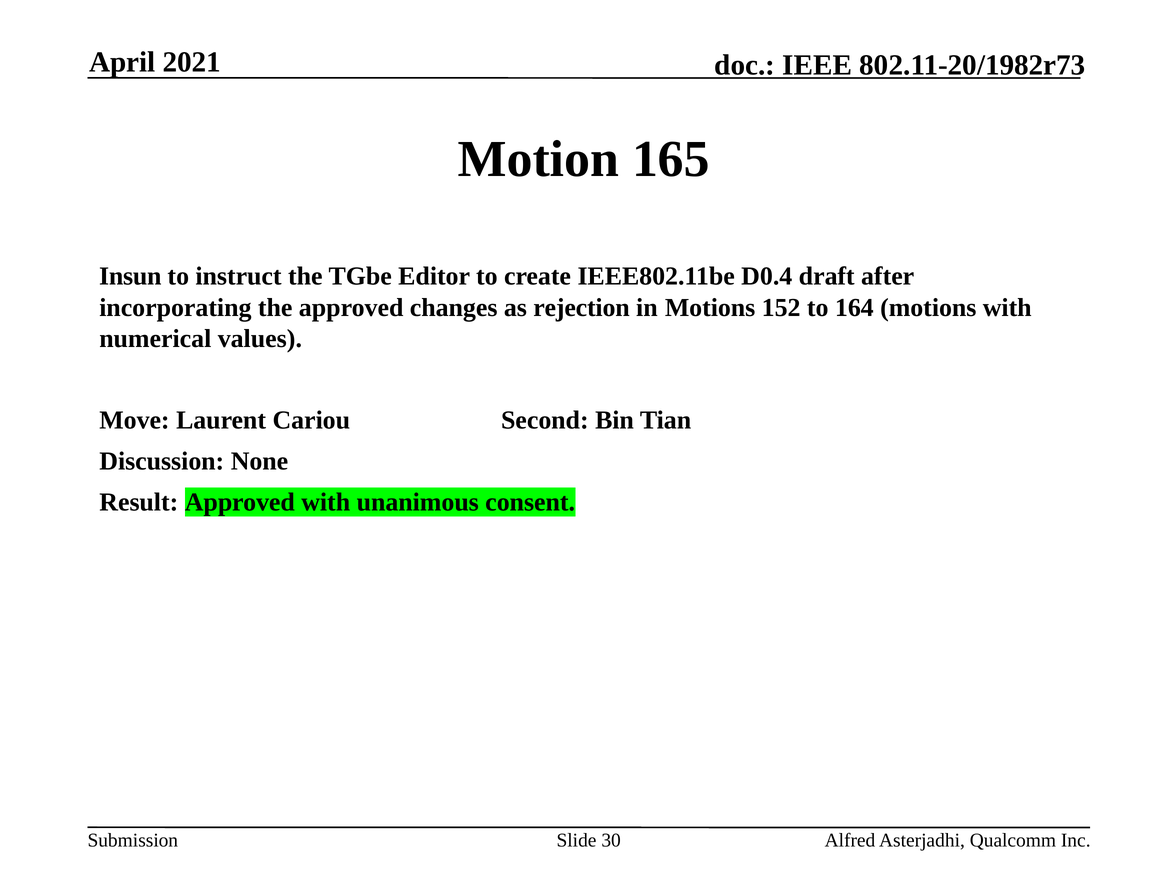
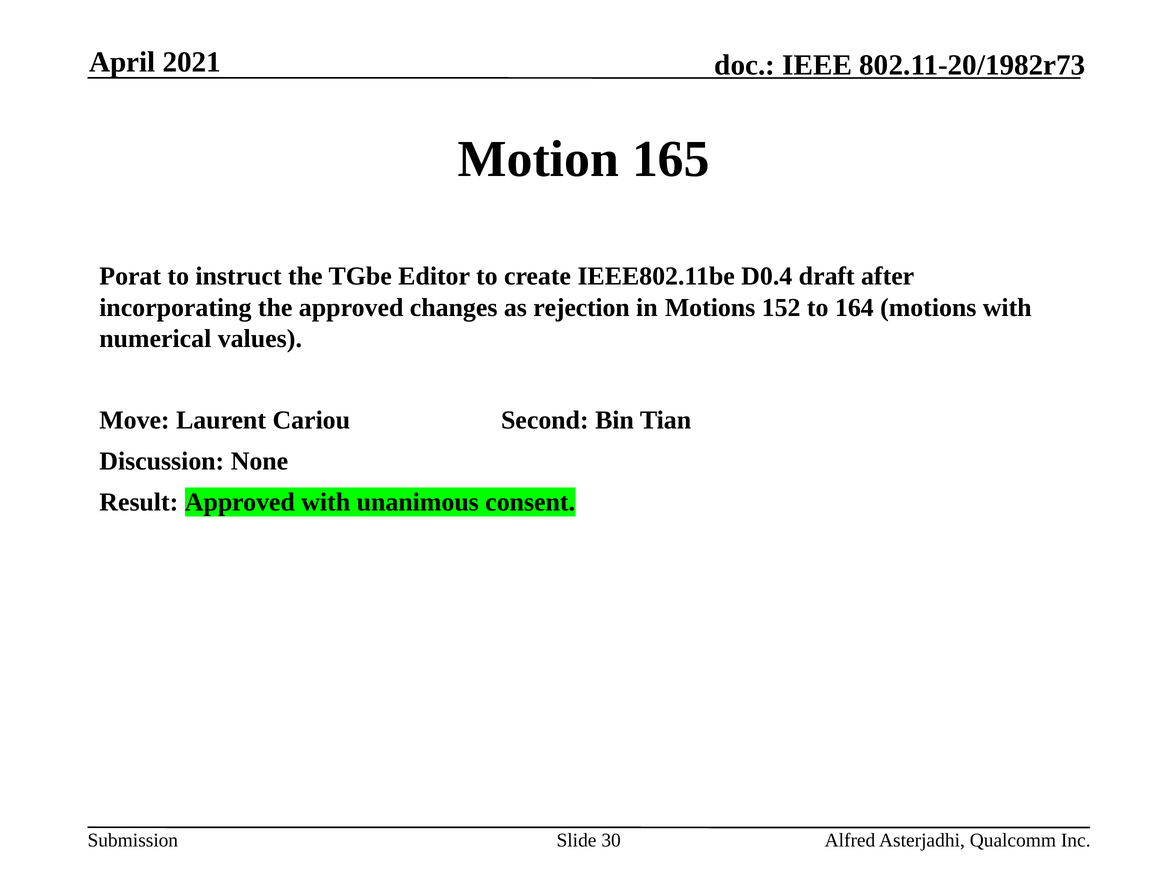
Insun: Insun -> Porat (130, 276)
